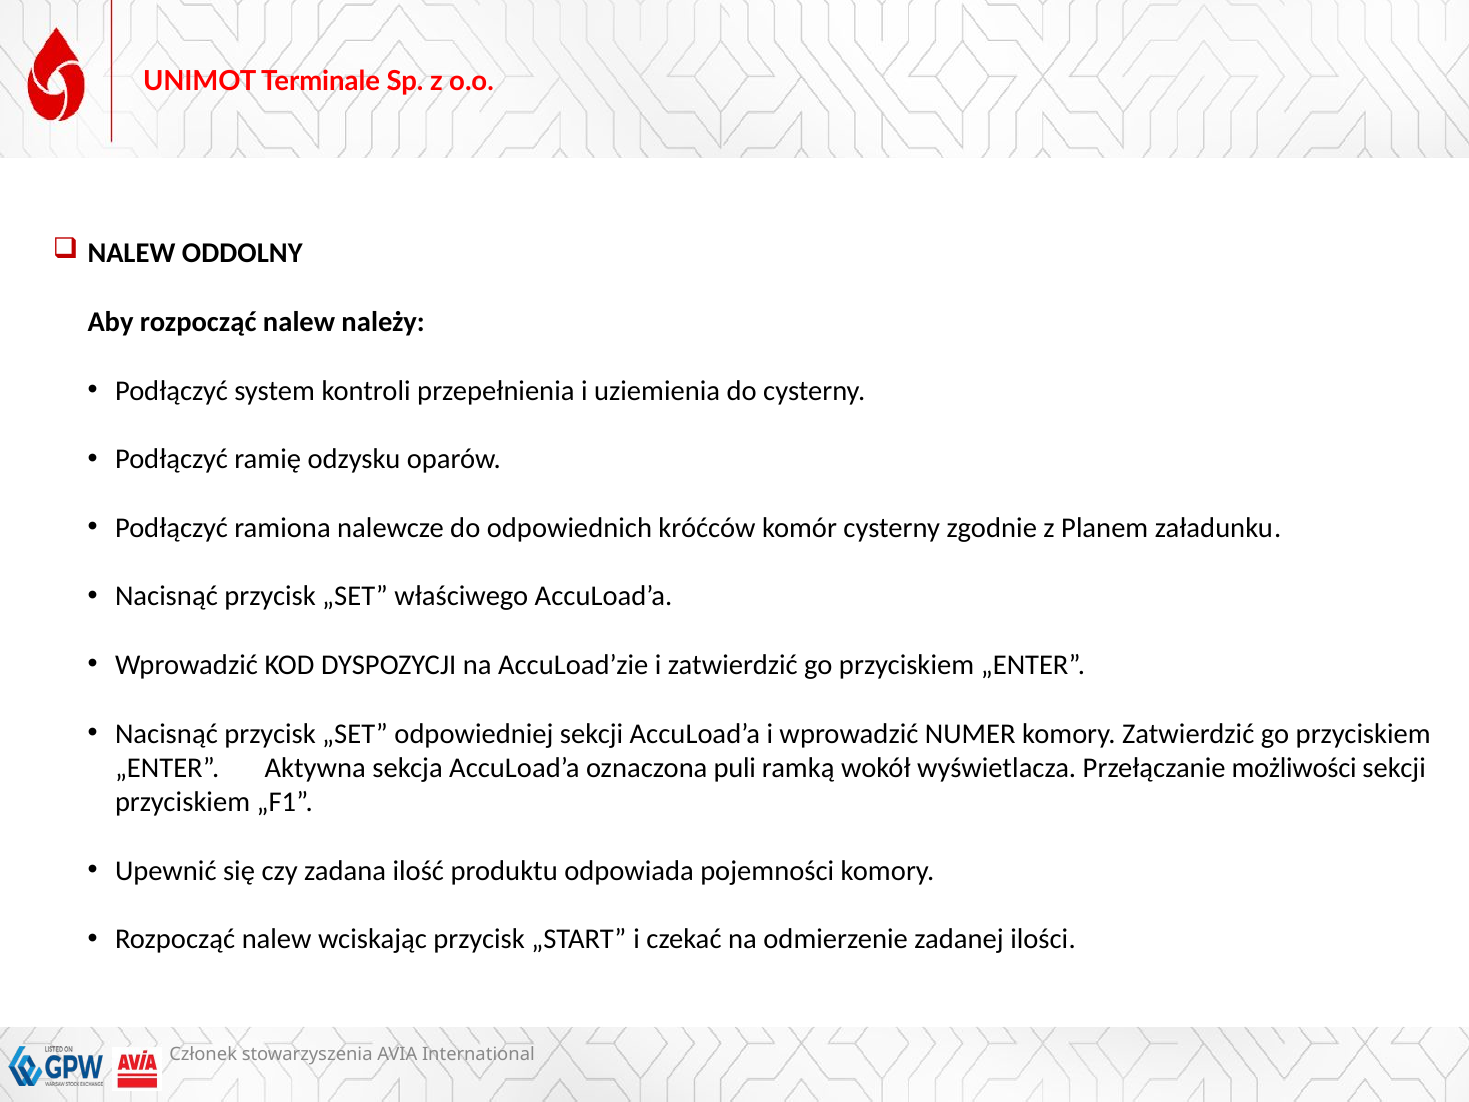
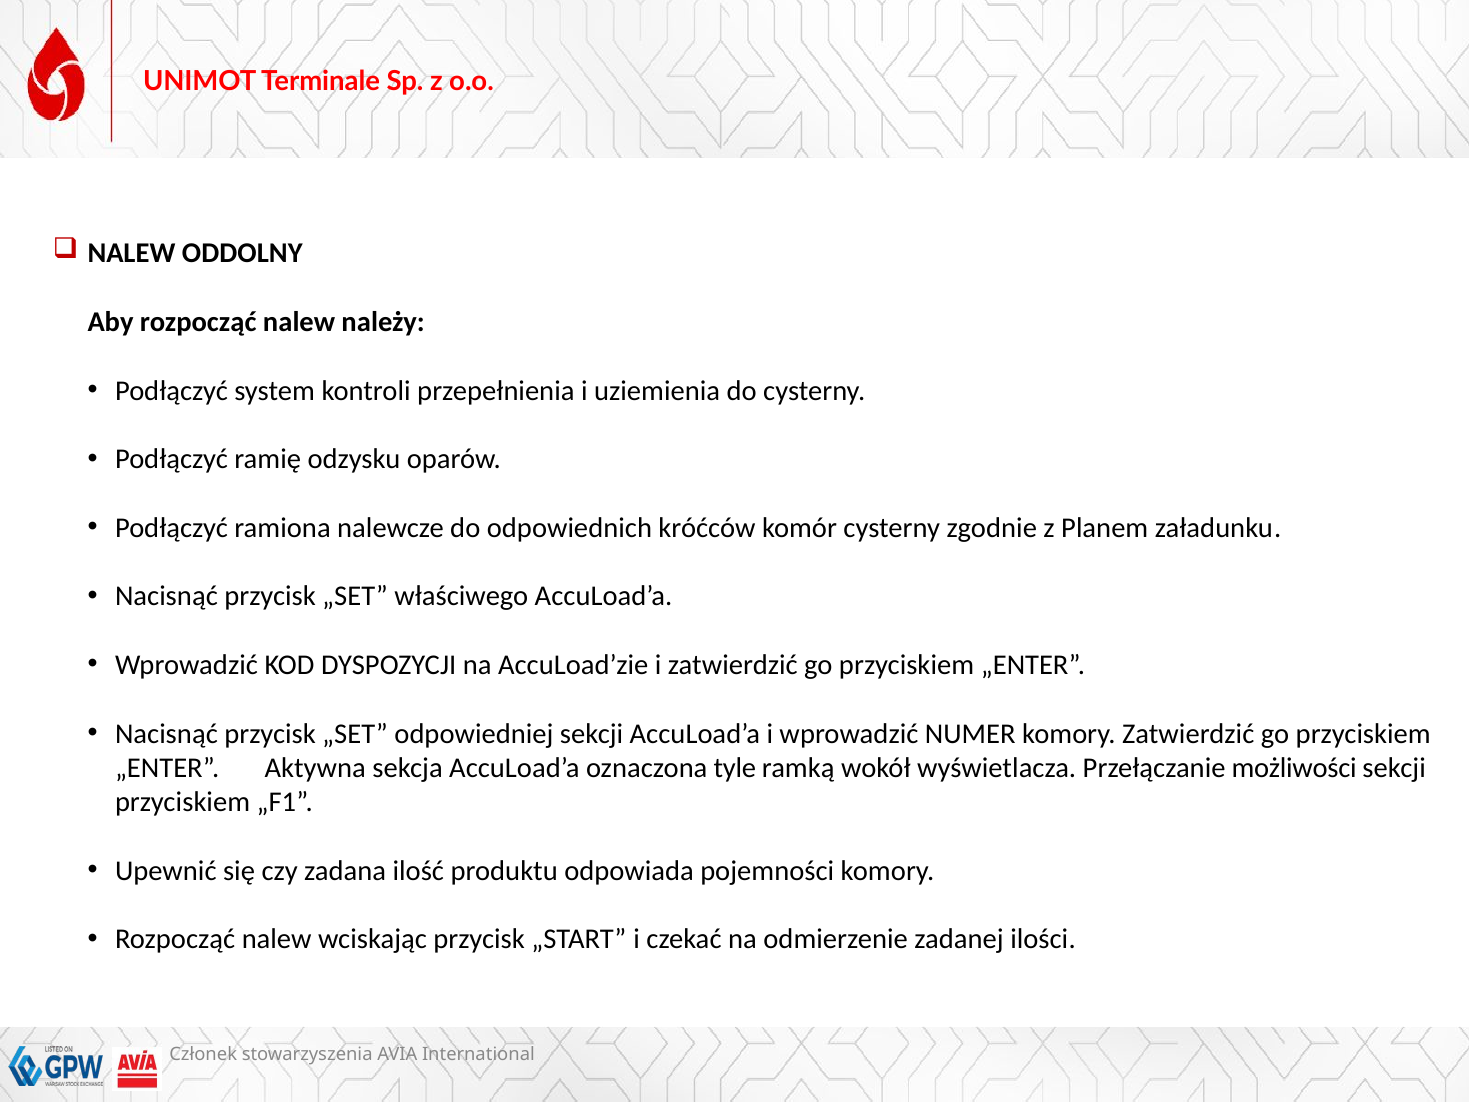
puli: puli -> tyle (735, 768)
